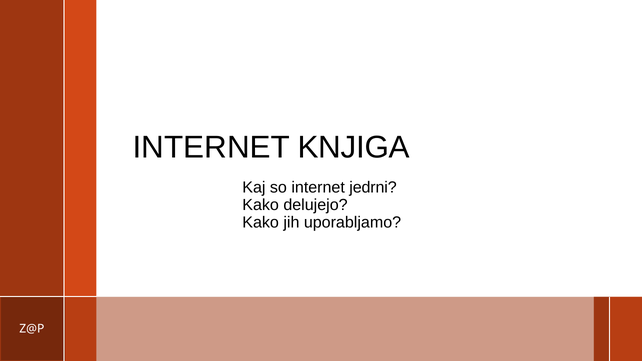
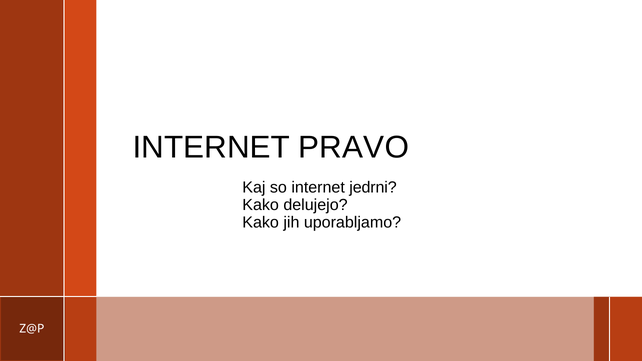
KNJIGA: KNJIGA -> PRAVO (354, 147)
